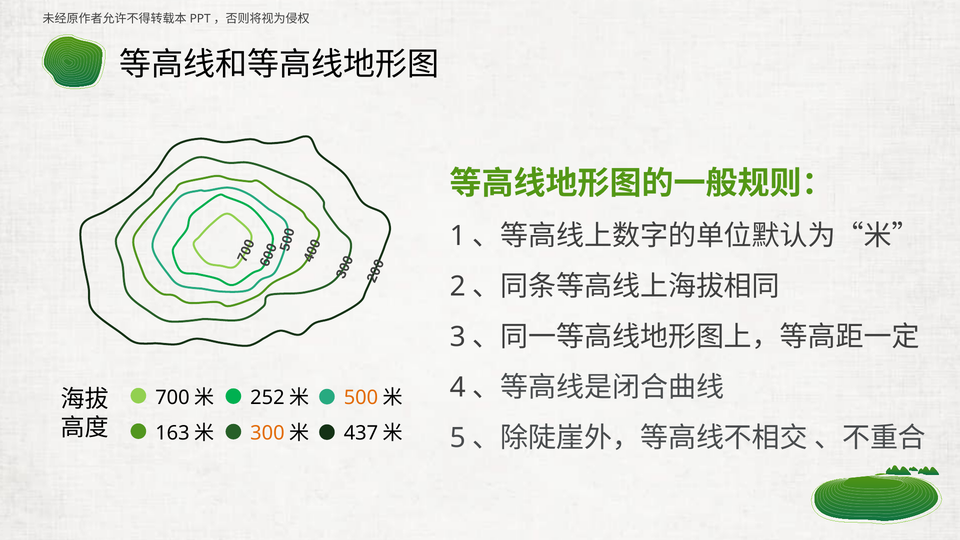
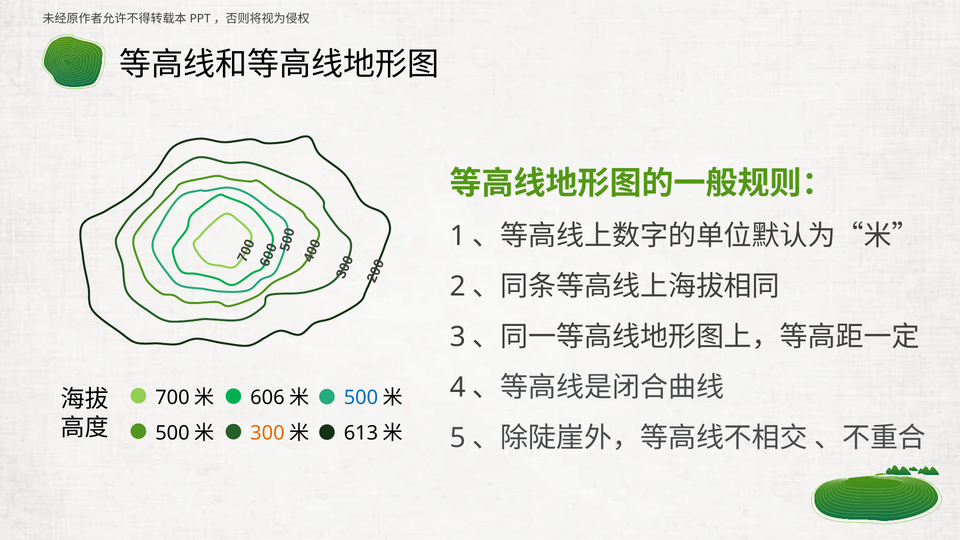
252: 252 -> 606 (267, 398)
500 colour: orange -> blue (361, 398)
163: 163 -> 500 (172, 433)
437: 437 -> 613 (361, 433)
